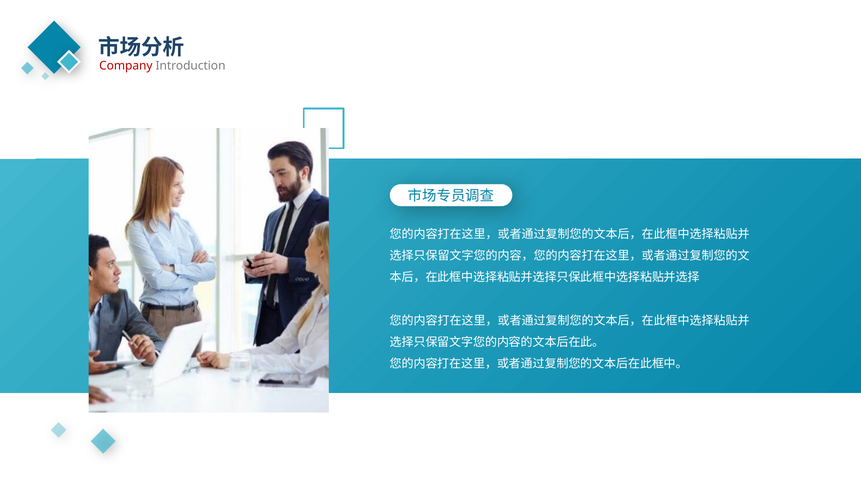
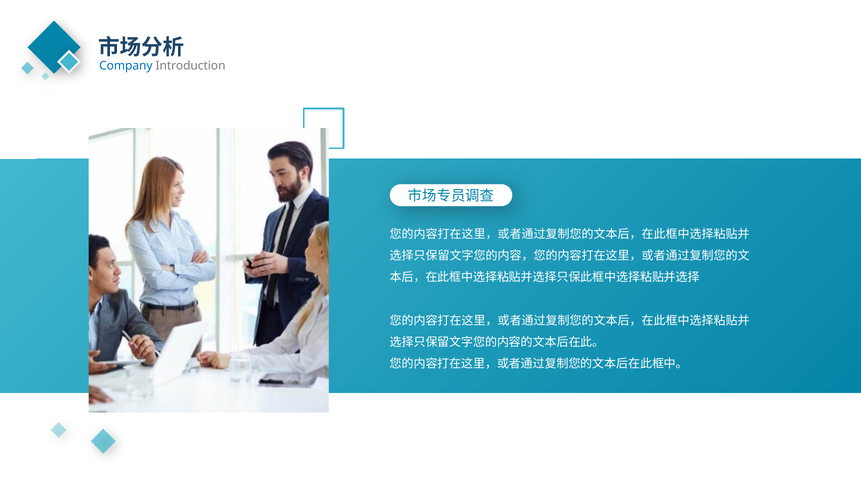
Company colour: red -> blue (126, 66)
